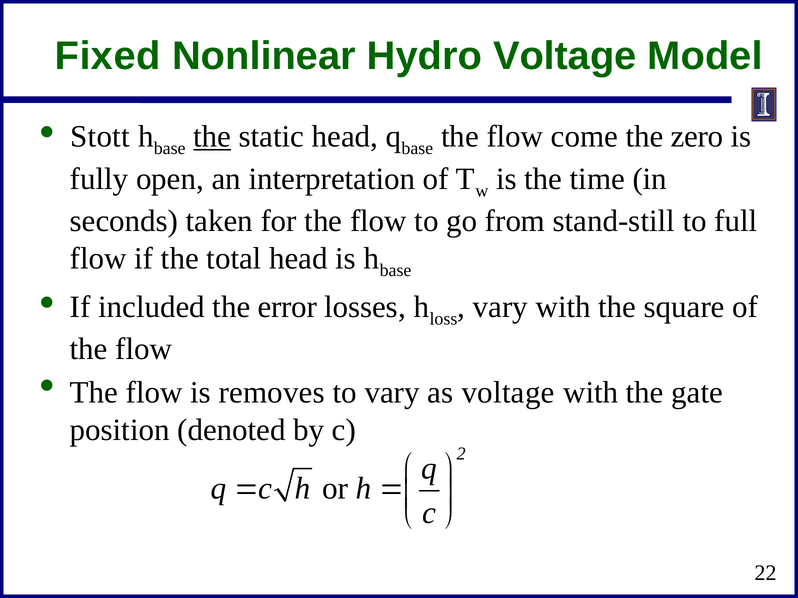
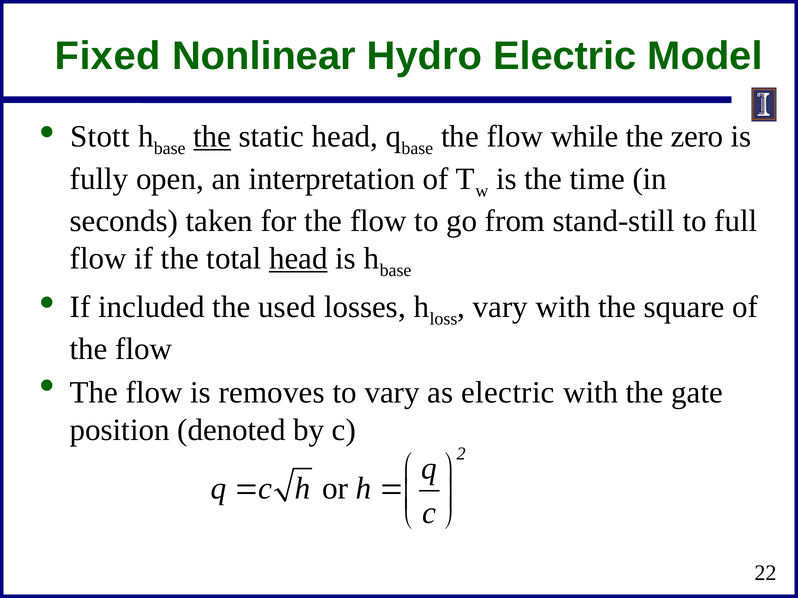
Hydro Voltage: Voltage -> Electric (565, 56)
come: come -> while (585, 137)
head underline: none -> present (298, 259)
error: error -> used (287, 307)
as voltage: voltage -> electric (508, 393)
